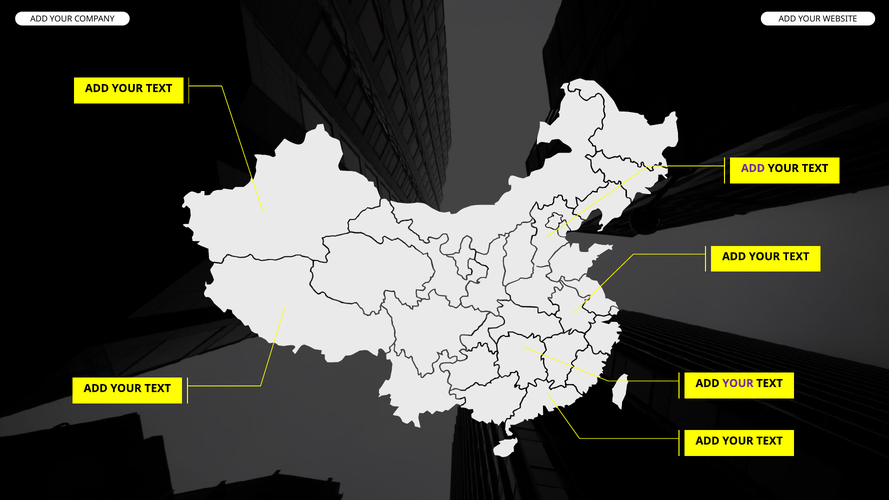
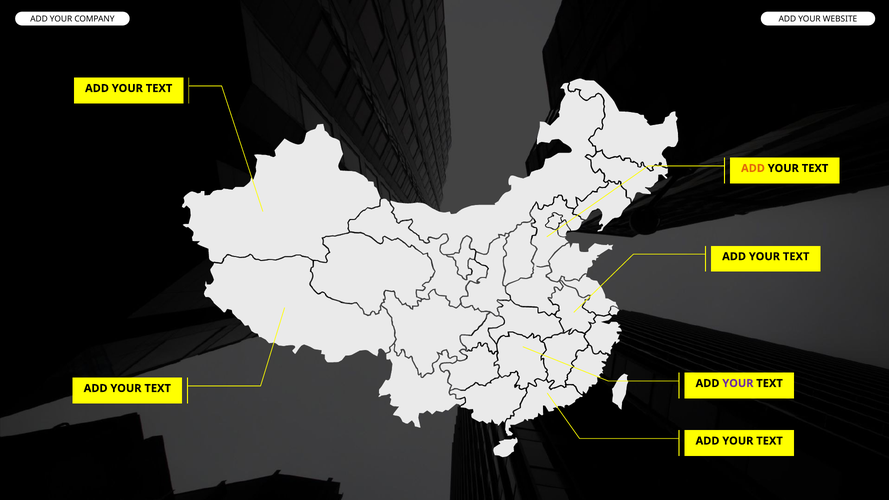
ADD colour: purple -> orange (753, 168)
